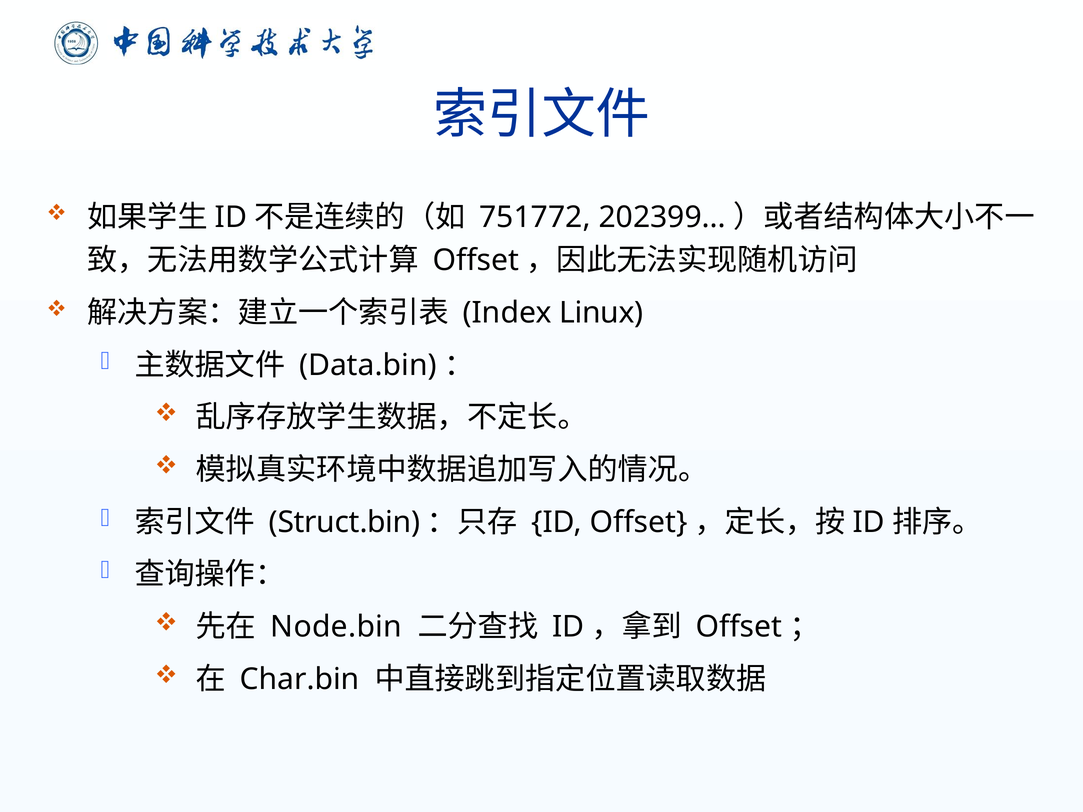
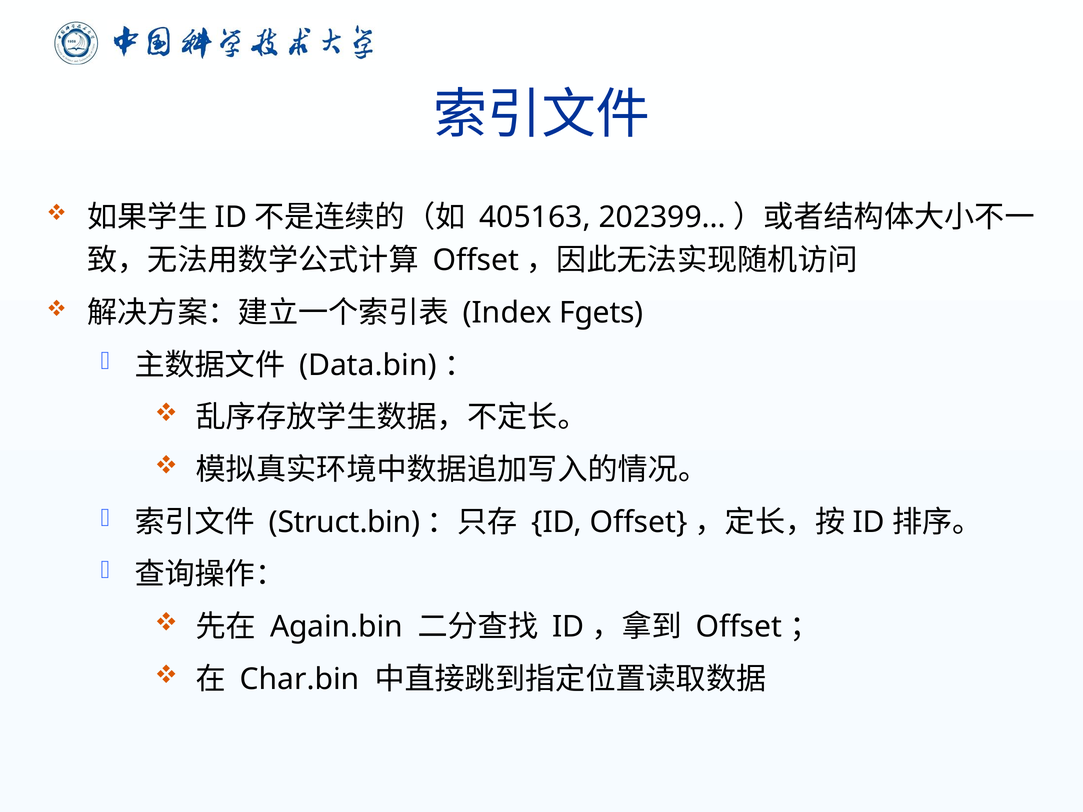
751772: 751772 -> 405163 (535, 217)
Linux: Linux -> Fgets (601, 313)
Node.bin: Node.bin -> Again.bin (336, 627)
